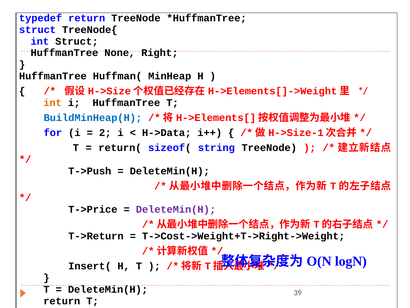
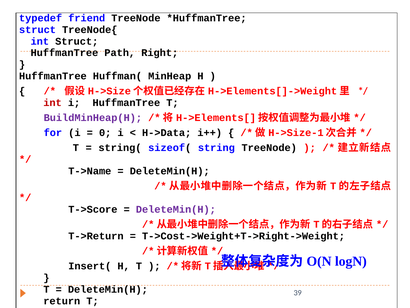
typedef return: return -> friend (87, 18)
None: None -> Path (120, 53)
int colour: orange -> red (53, 103)
BuildMinHeap(H colour: blue -> purple (93, 118)
2: 2 -> 0 (105, 133)
return(: return( -> string( (120, 148)
T->Push: T->Push -> T->Name (90, 171)
T->Price: T->Price -> T->Score (93, 209)
